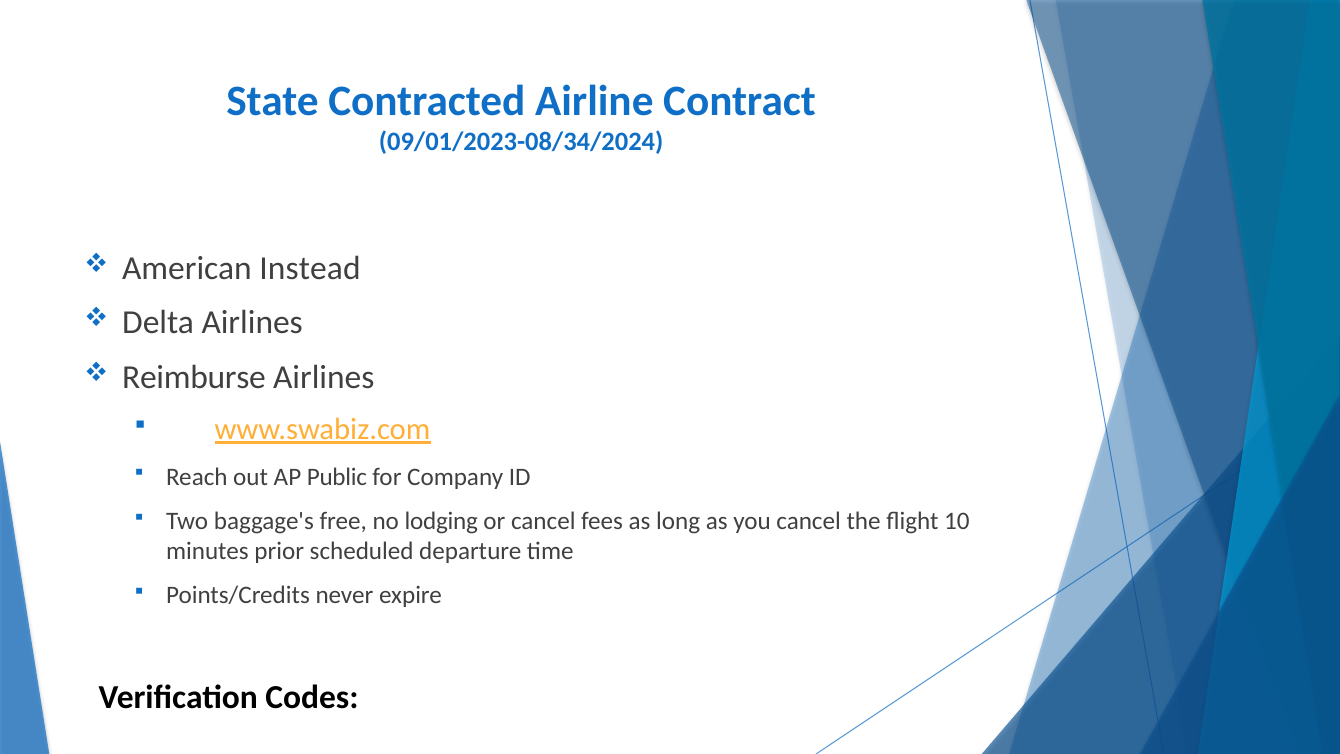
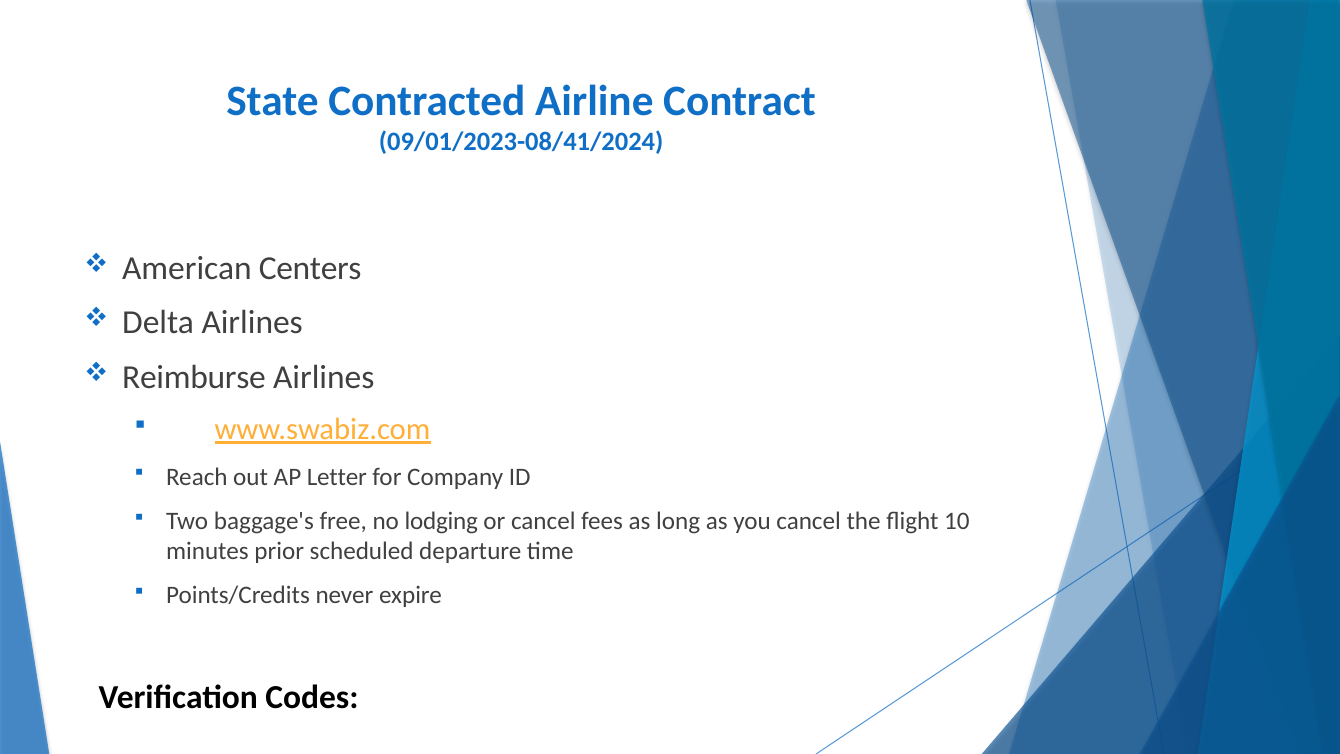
09/01/2023-08/34/2024: 09/01/2023-08/34/2024 -> 09/01/2023-08/41/2024 (521, 142)
Instead: Instead -> Centers (310, 269)
Public: Public -> Letter (337, 477)
